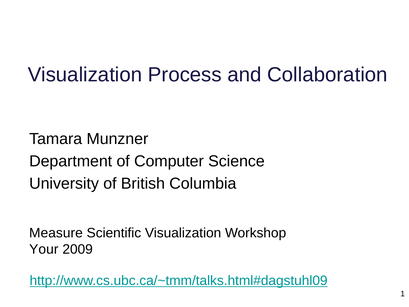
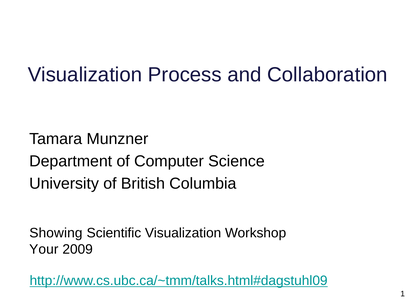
Measure: Measure -> Showing (56, 233)
